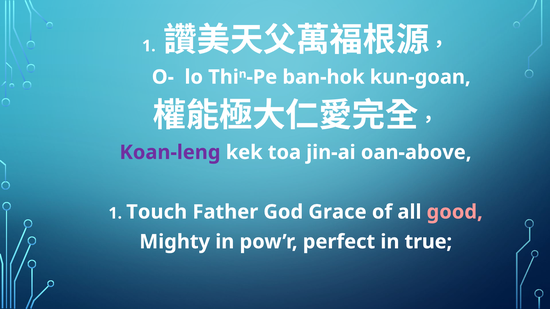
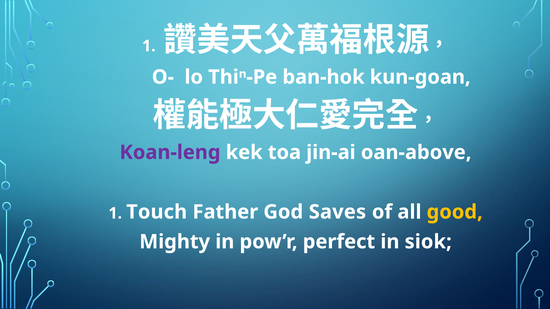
Grace: Grace -> Saves (337, 212)
good colour: pink -> yellow (455, 212)
true: true -> siok (428, 242)
